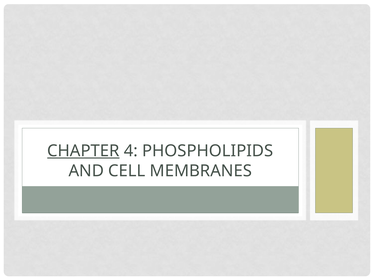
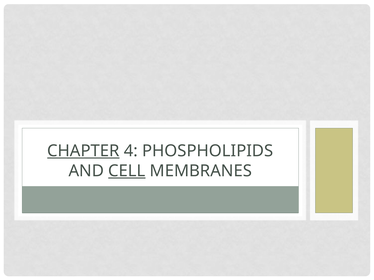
CELL underline: none -> present (127, 171)
